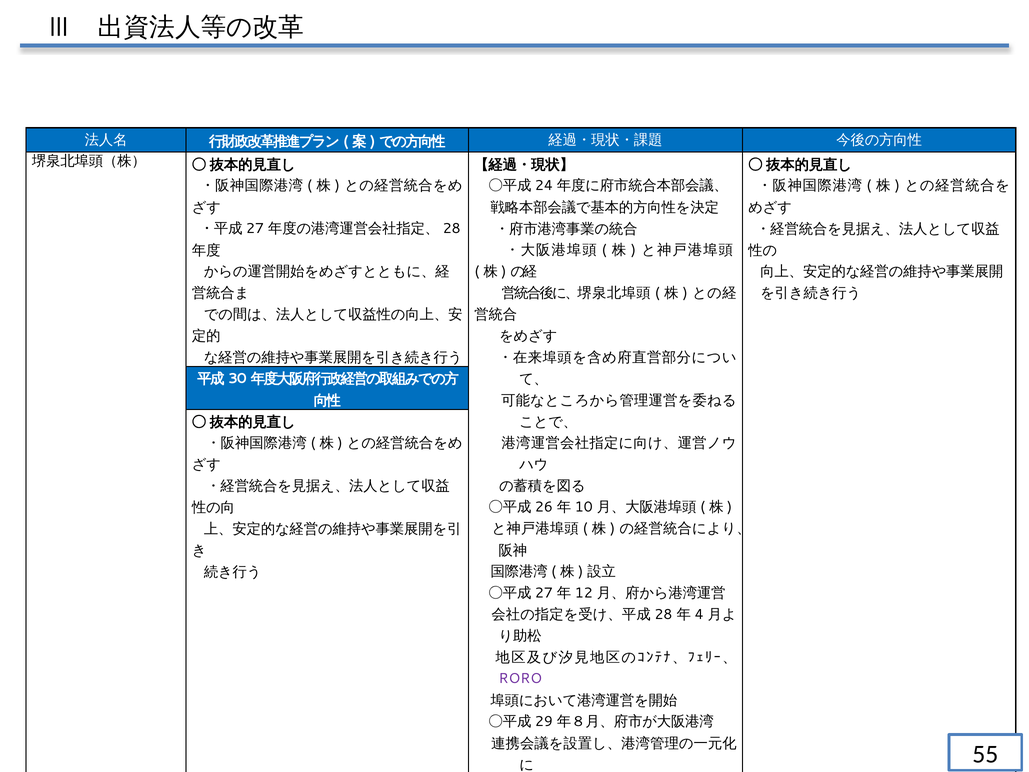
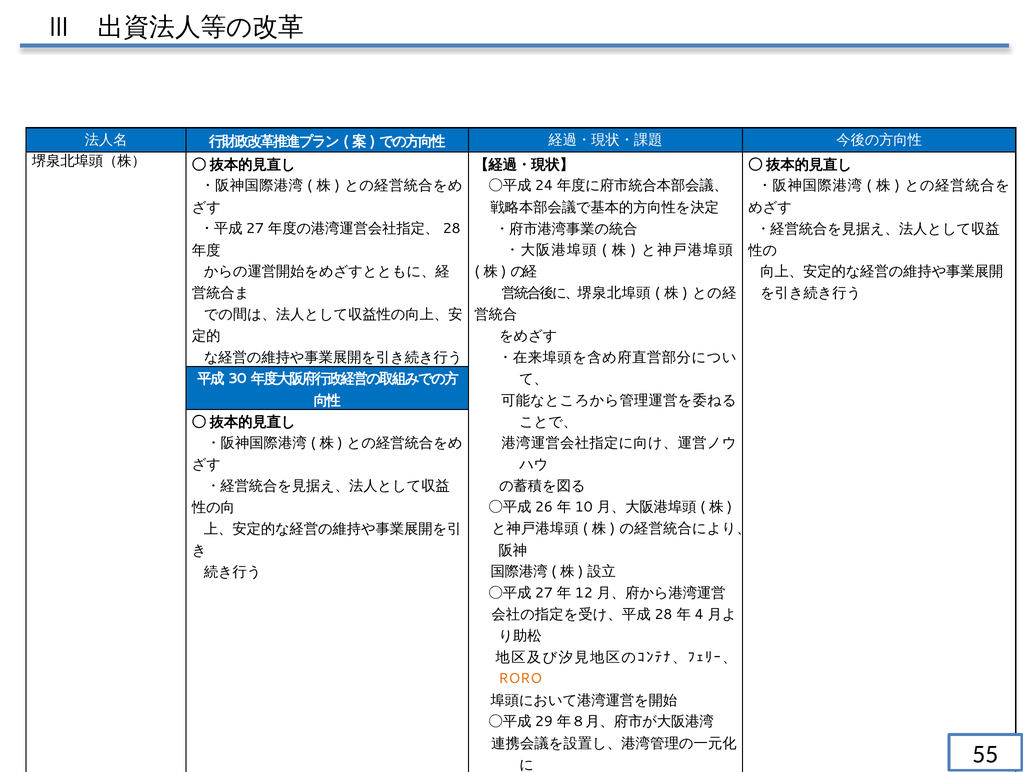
RORO colour: purple -> orange (520, 678)
